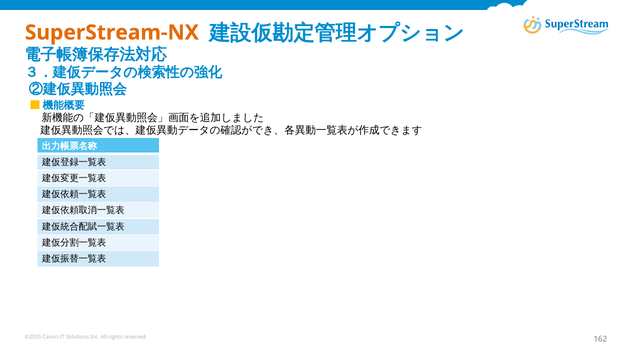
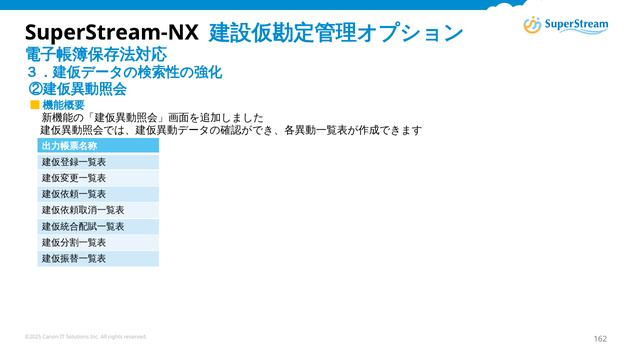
SuperStream-NX colour: orange -> black (112, 33)
